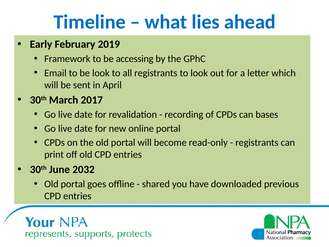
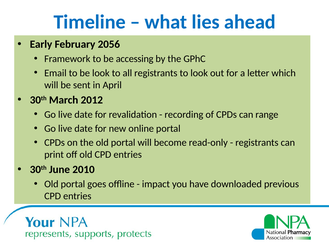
2019: 2019 -> 2056 (109, 44)
2017: 2017 -> 2012 (92, 100)
bases: bases -> range (267, 114)
2032: 2032 -> 2010 (84, 169)
shared: shared -> impact (156, 184)
